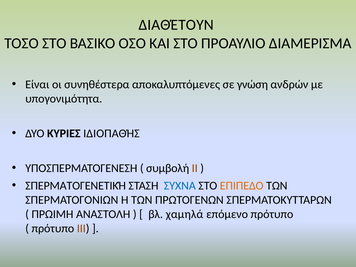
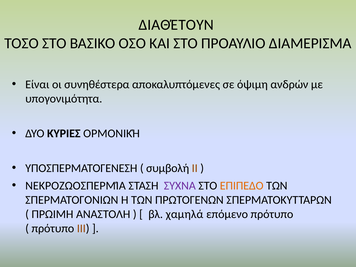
γνώση: γνώση -> όψιμη (252, 84)
ΙΔΙΟΠΑΘΉΣ: ΙΔΙΟΠΑΘΉΣ -> OΡΜΟΝΙΚΉ (111, 133)
ΣΠΕΡΜΑΤΟΓΕΝΕΤΙΚΉ: ΣΠΕΡΜΑΤΟΓΕΝΕΤΙΚΉ -> ΝΕΚΡΟΖΩΟΣΠΕΡΜΊΑ (76, 186)
ΣΥΧΝΑ colour: blue -> purple (180, 186)
